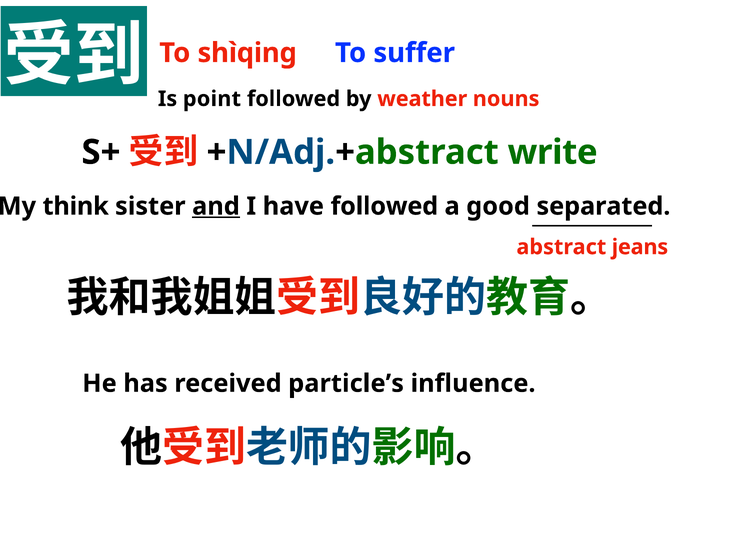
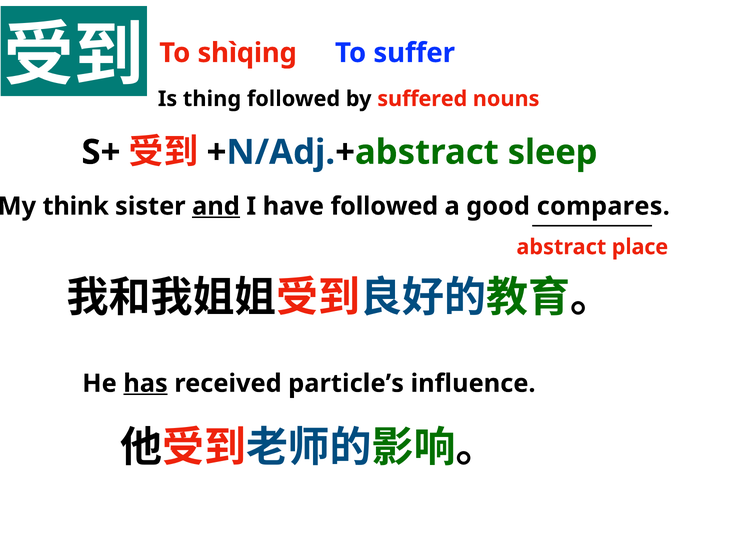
point: point -> thing (212, 99)
weather: weather -> suffered (422, 99)
write: write -> sleep (553, 152)
separated: separated -> compares (603, 206)
jeans: jeans -> place (640, 247)
has underline: none -> present (146, 383)
